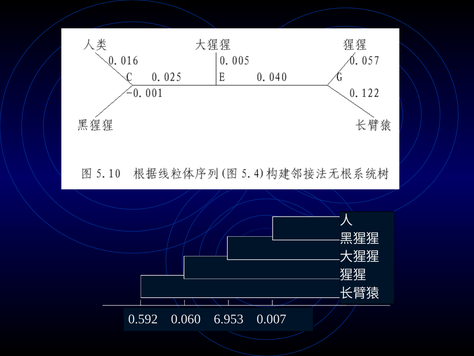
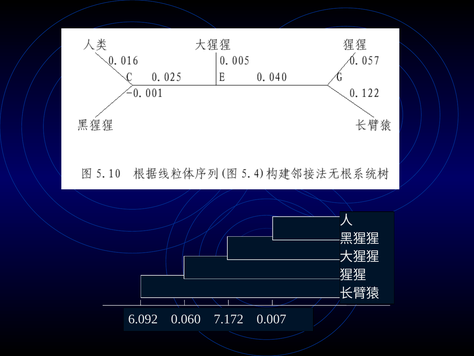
0.592: 0.592 -> 6.092 (143, 319)
6.953: 6.953 -> 7.172 (229, 319)
